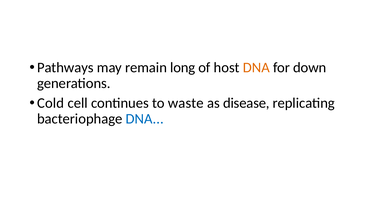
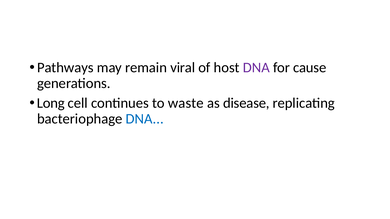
long: long -> viral (183, 68)
DNA colour: orange -> purple (256, 68)
down: down -> cause (310, 68)
Cold: Cold -> Long (51, 103)
